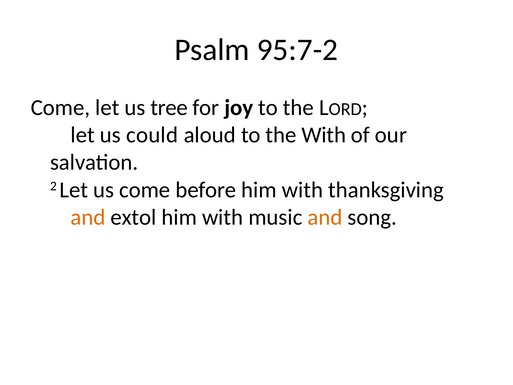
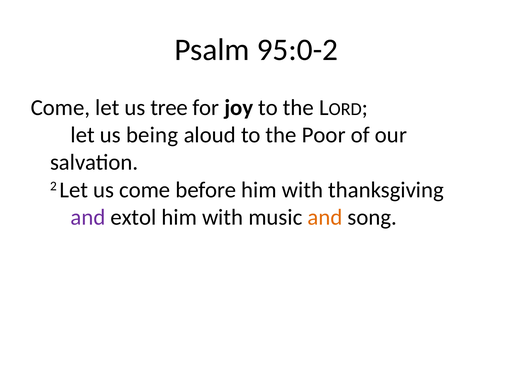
95:7-2: 95:7-2 -> 95:0-2 (297, 50)
could: could -> being (152, 135)
the With: With -> Poor (324, 135)
and colour: orange -> purple (88, 217)
